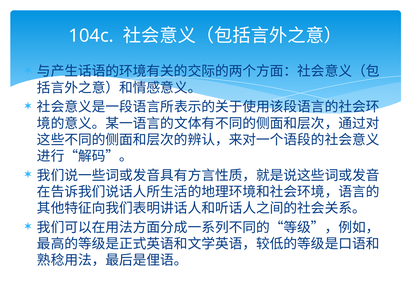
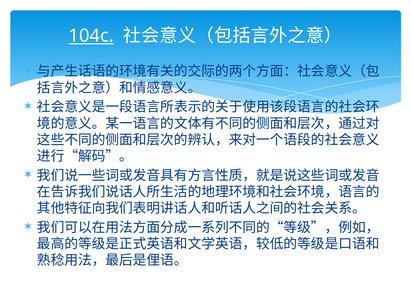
104c underline: none -> present (91, 36)
